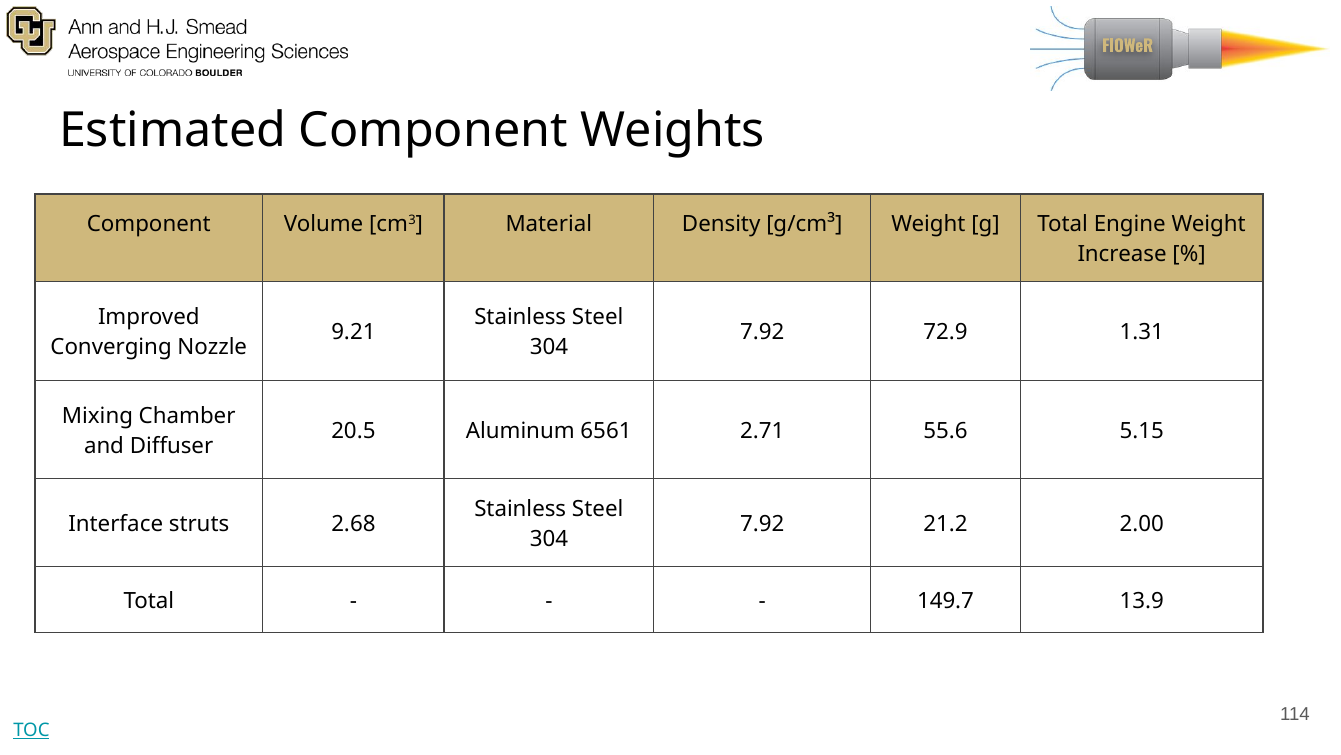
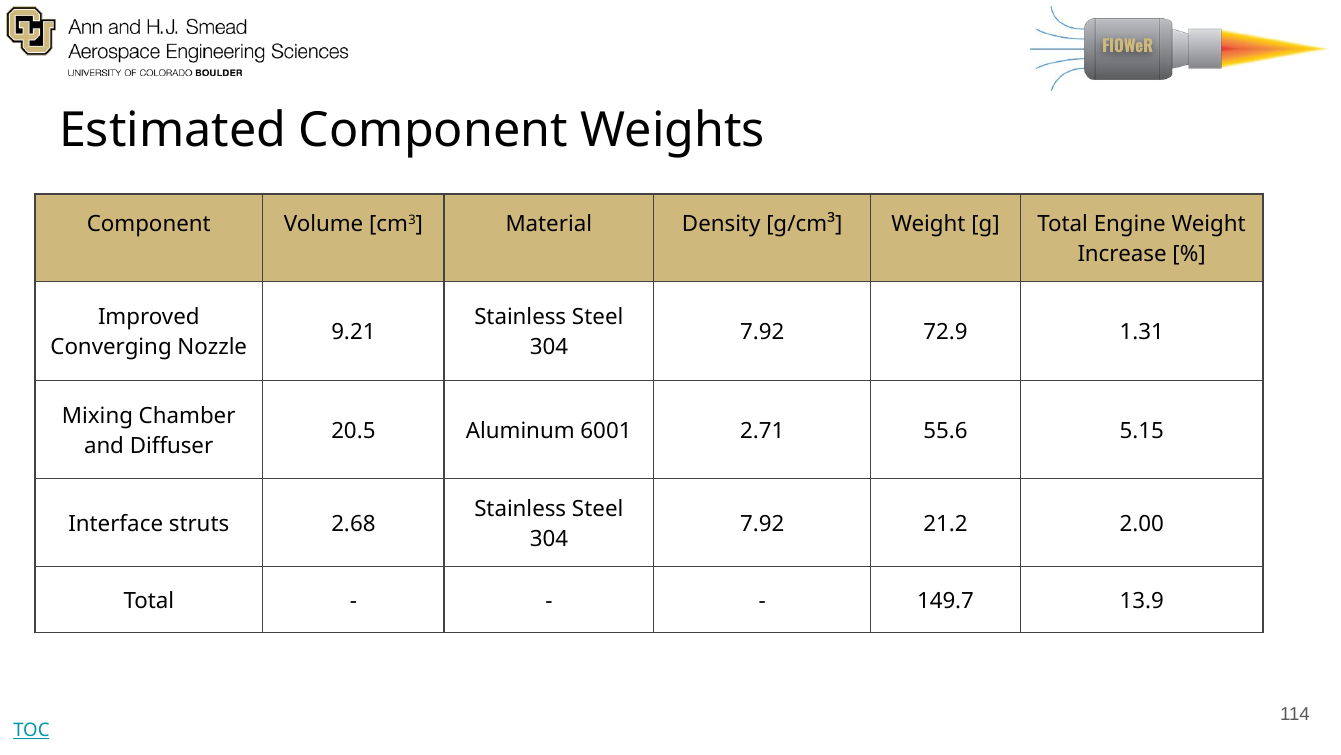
6561: 6561 -> 6001 (606, 431)
